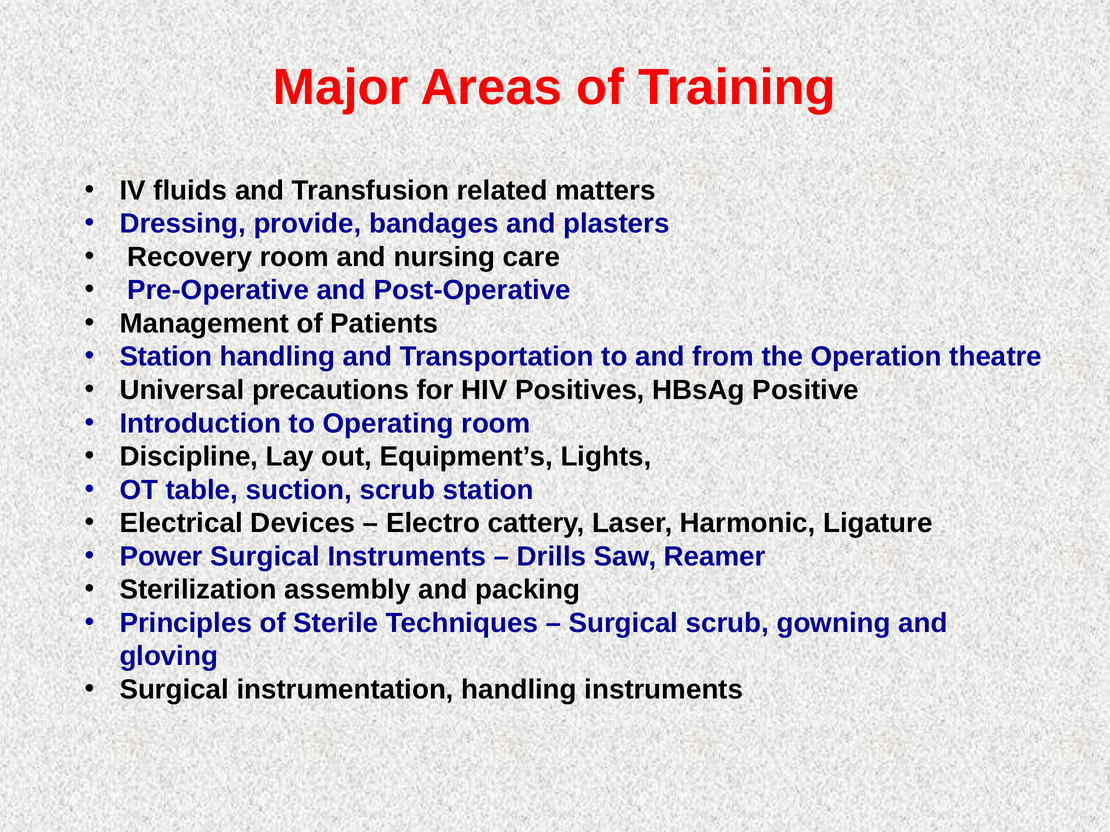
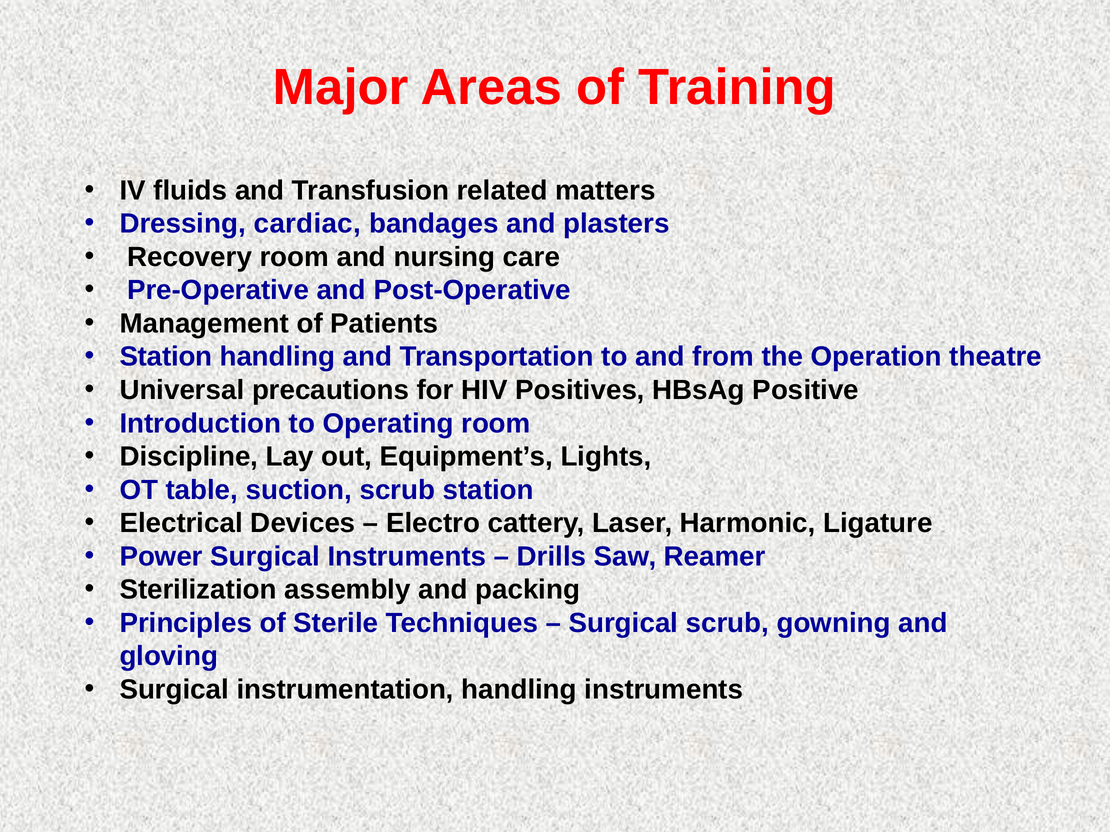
provide: provide -> cardiac (307, 224)
